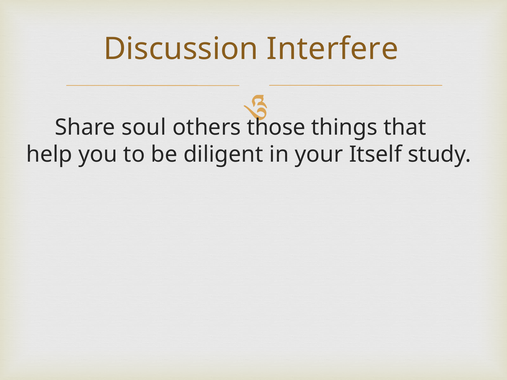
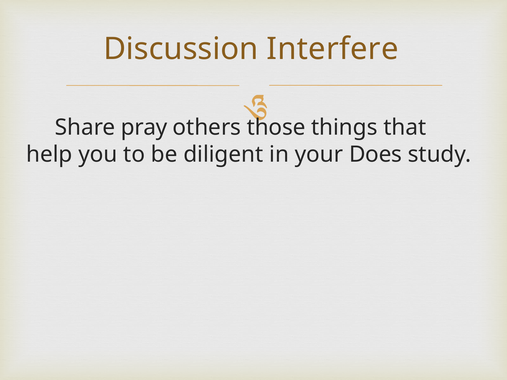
soul: soul -> pray (144, 127)
Itself: Itself -> Does (376, 155)
